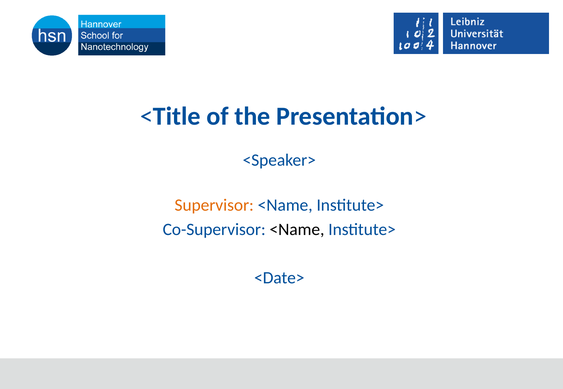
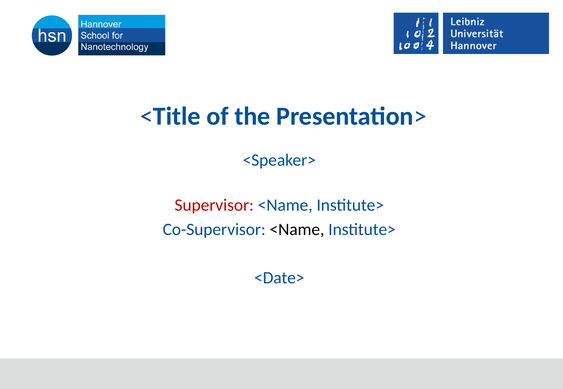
Supervisor colour: orange -> red (214, 206)
